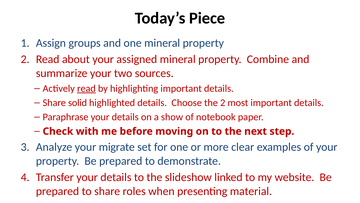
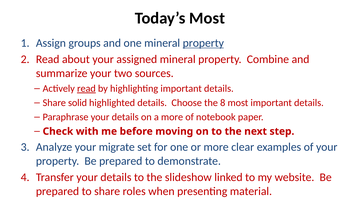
Today’s Piece: Piece -> Most (207, 18)
property underline: none -> present (203, 43)
the 2: 2 -> 8 (223, 103)
a show: show -> more (172, 117)
